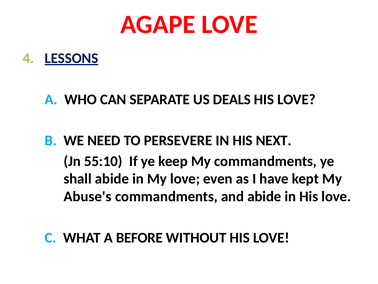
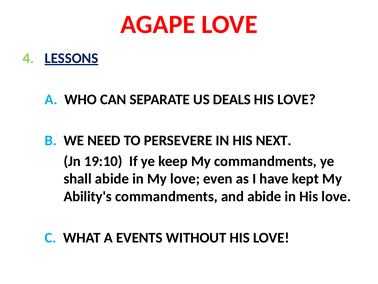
55:10: 55:10 -> 19:10 (103, 161)
Abuse's: Abuse's -> Ability's (88, 196)
BEFORE: BEFORE -> EVENTS (139, 237)
